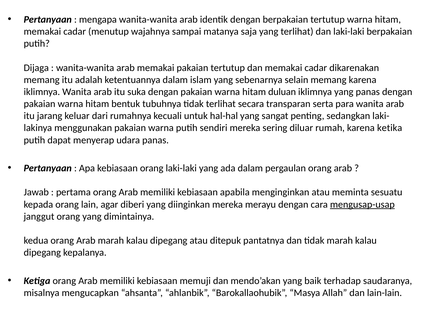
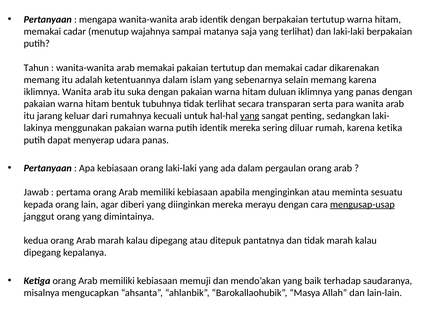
Dijaga: Dijaga -> Tahun (36, 68)
yang underline: none -> present (250, 116)
putih sendiri: sendiri -> identik (214, 128)
